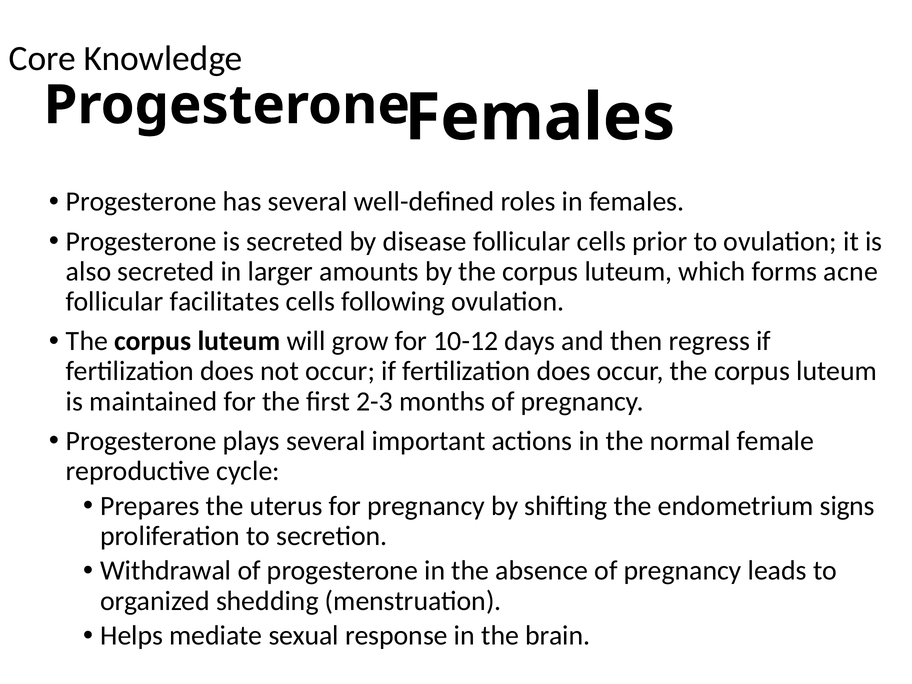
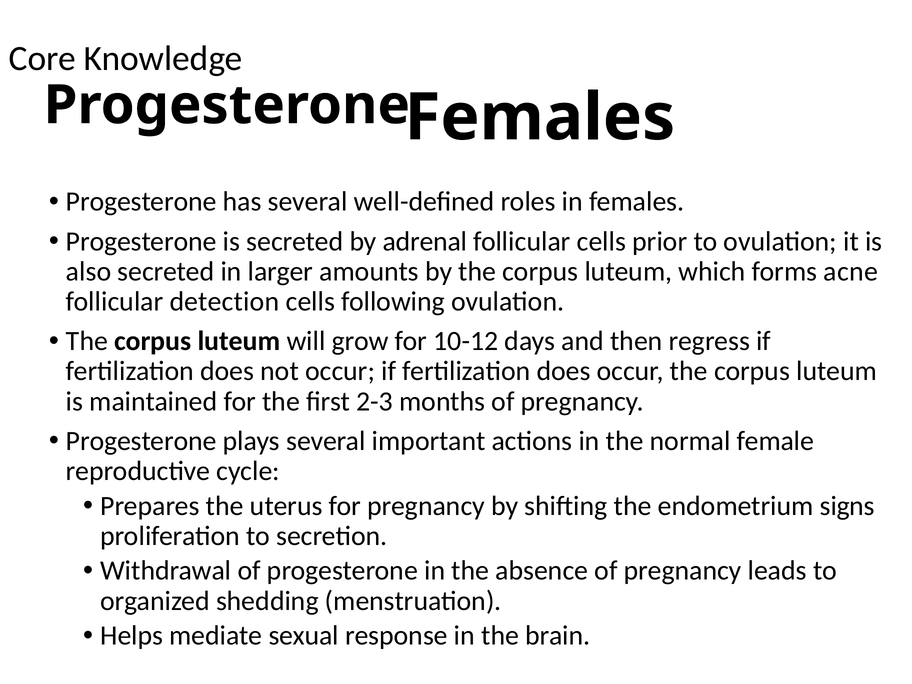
disease: disease -> adrenal (425, 241)
facilitates: facilitates -> detection (224, 302)
